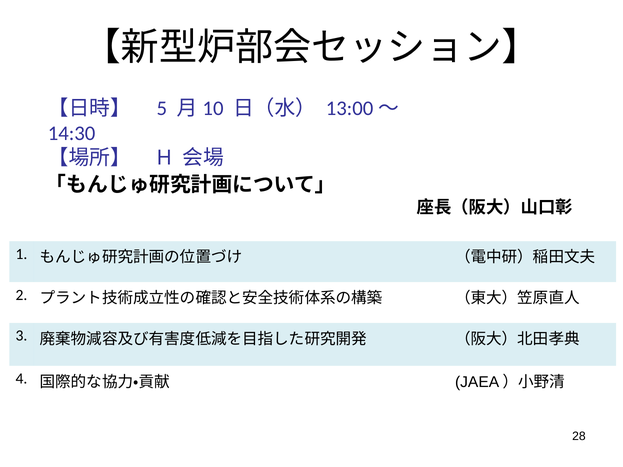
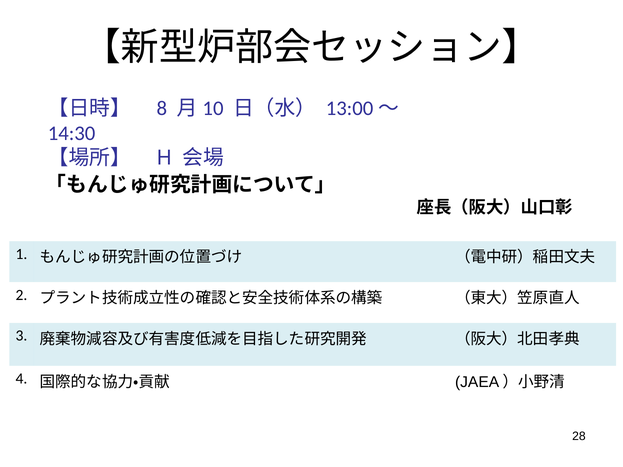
5: 5 -> 8 (162, 108)
